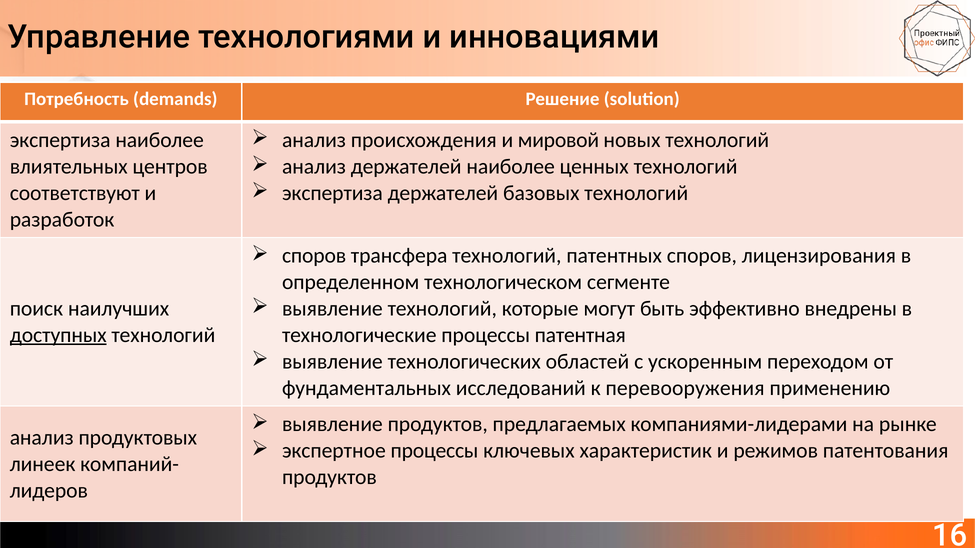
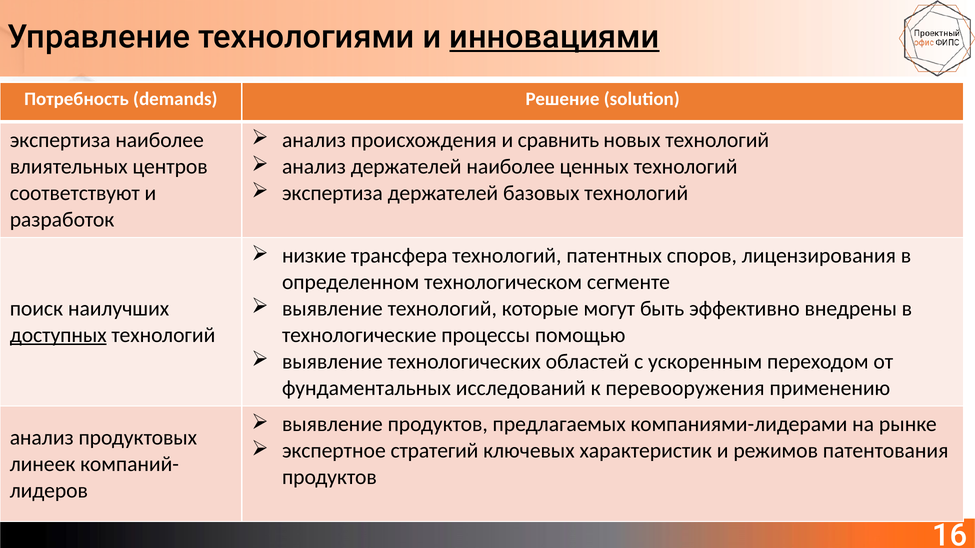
инновациями underline: none -> present (554, 37)
мировой: мировой -> сравнить (558, 140)
споров: споров -> низкие (314, 256)
патентная: патентная -> помощью (580, 335)
экспертное процессы: процессы -> стратегий (434, 451)
